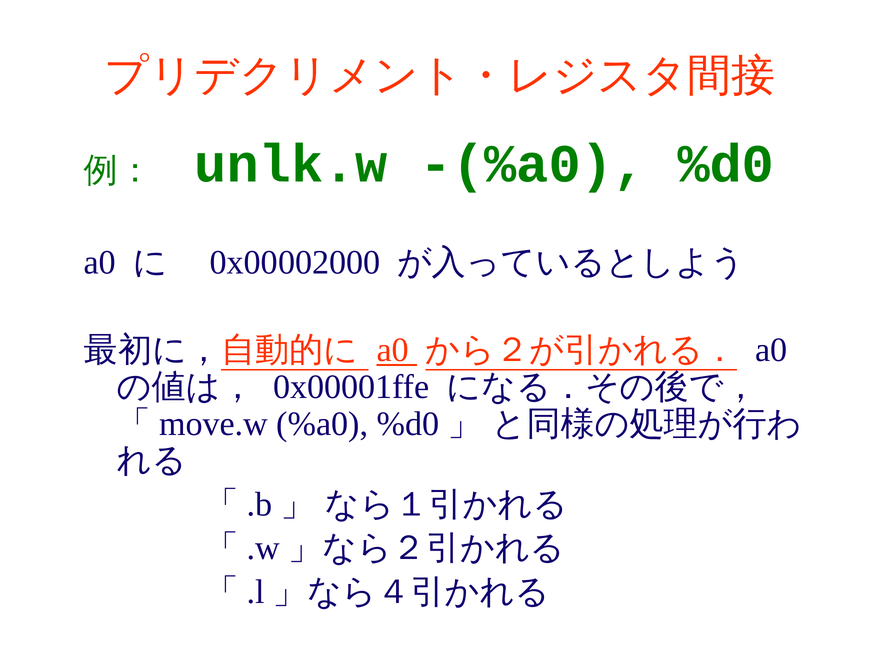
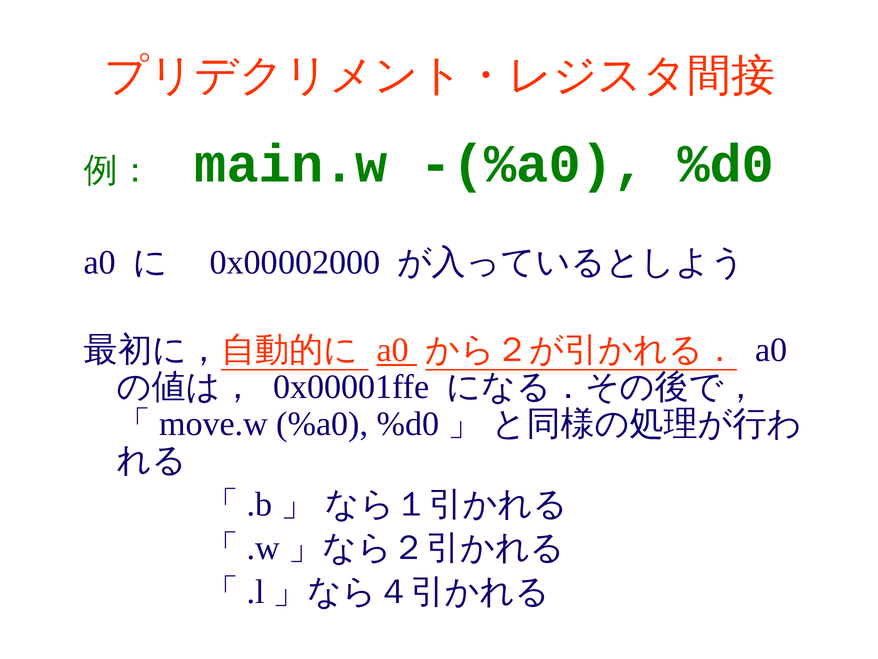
unlk.w: unlk.w -> main.w (291, 164)
